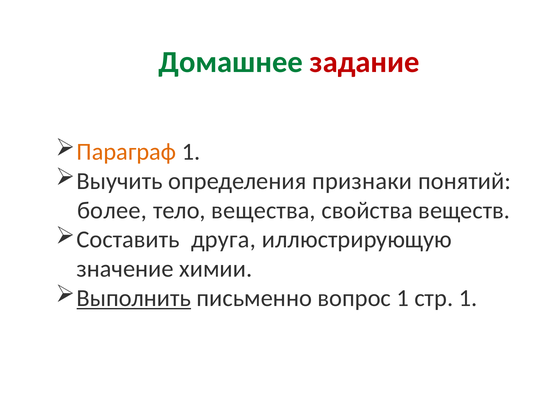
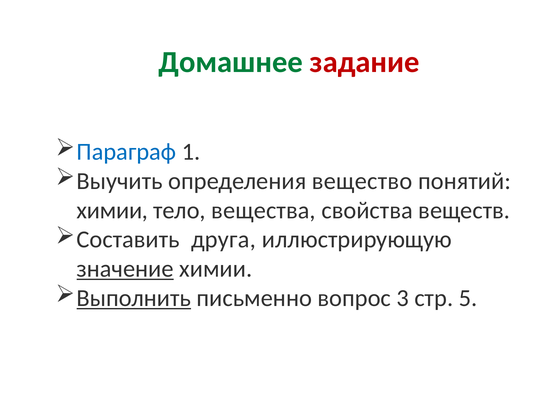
Параграф colour: orange -> blue (126, 152)
признаки: признаки -> вещество (362, 181)
более: более -> химии (112, 211)
значение underline: none -> present (125, 269)
вопрос 1: 1 -> 3 (403, 299)
стр 1: 1 -> 5 (468, 299)
